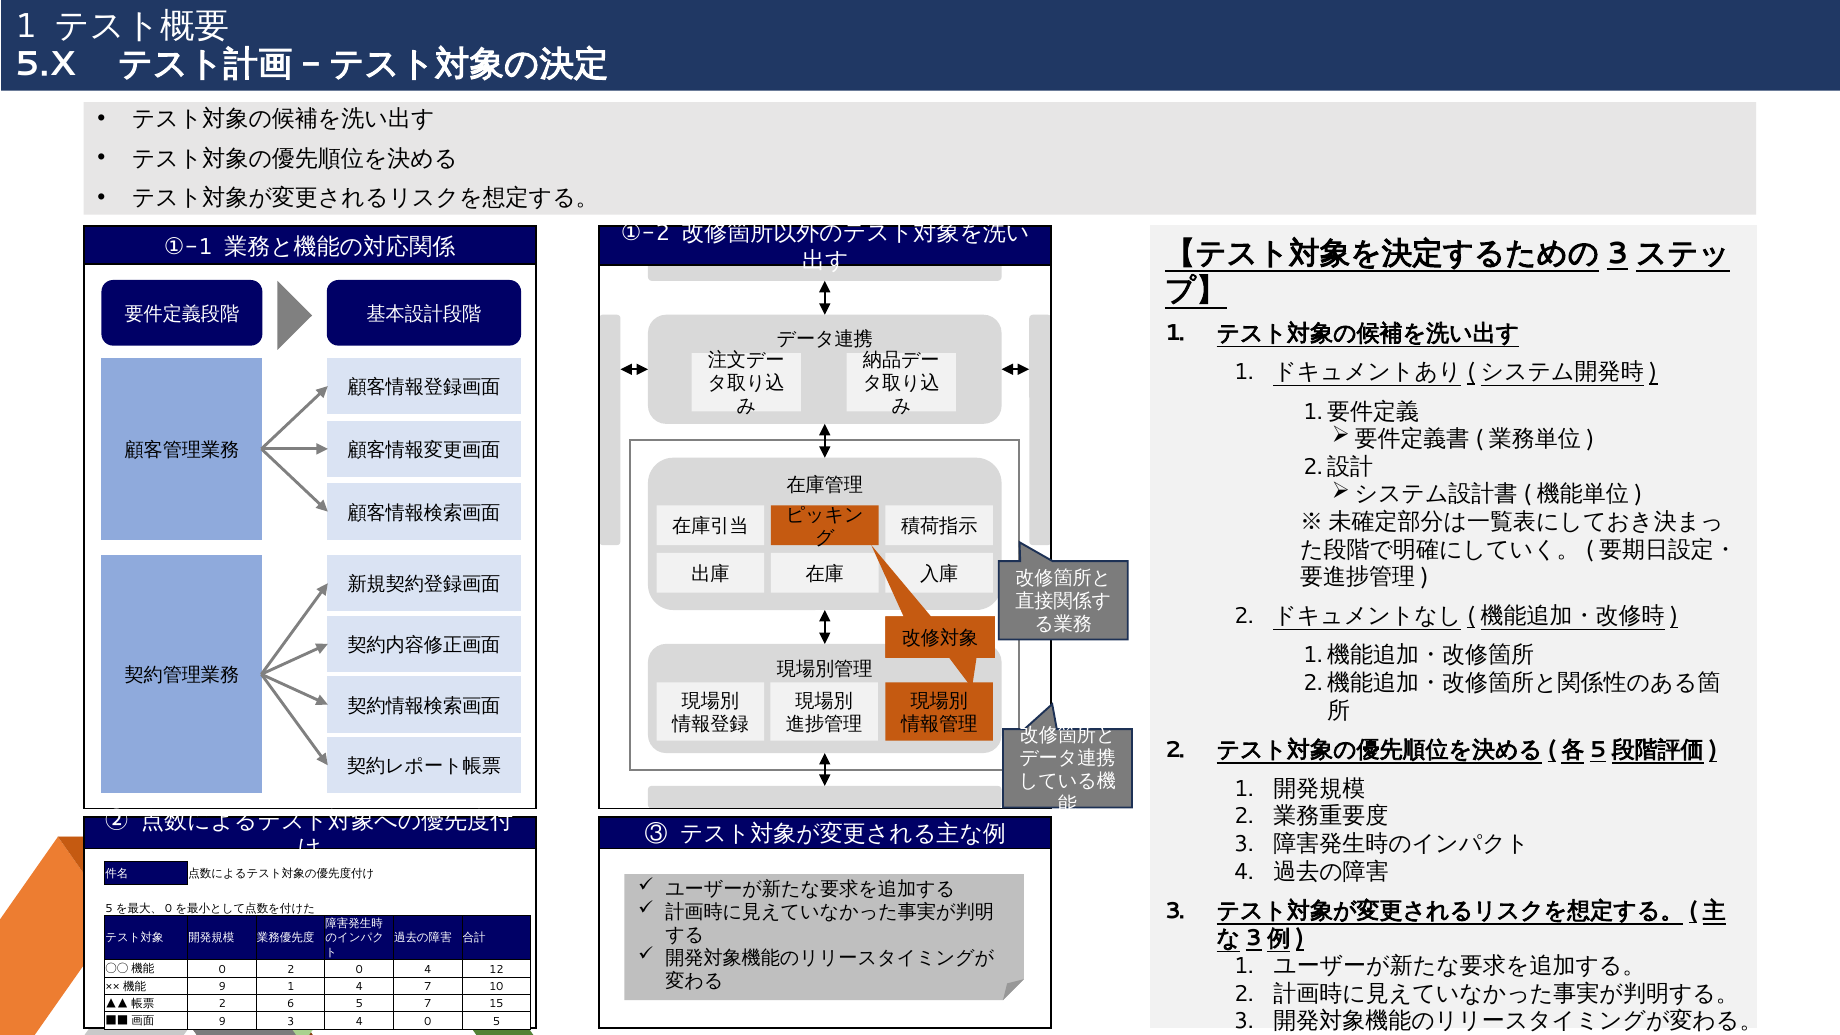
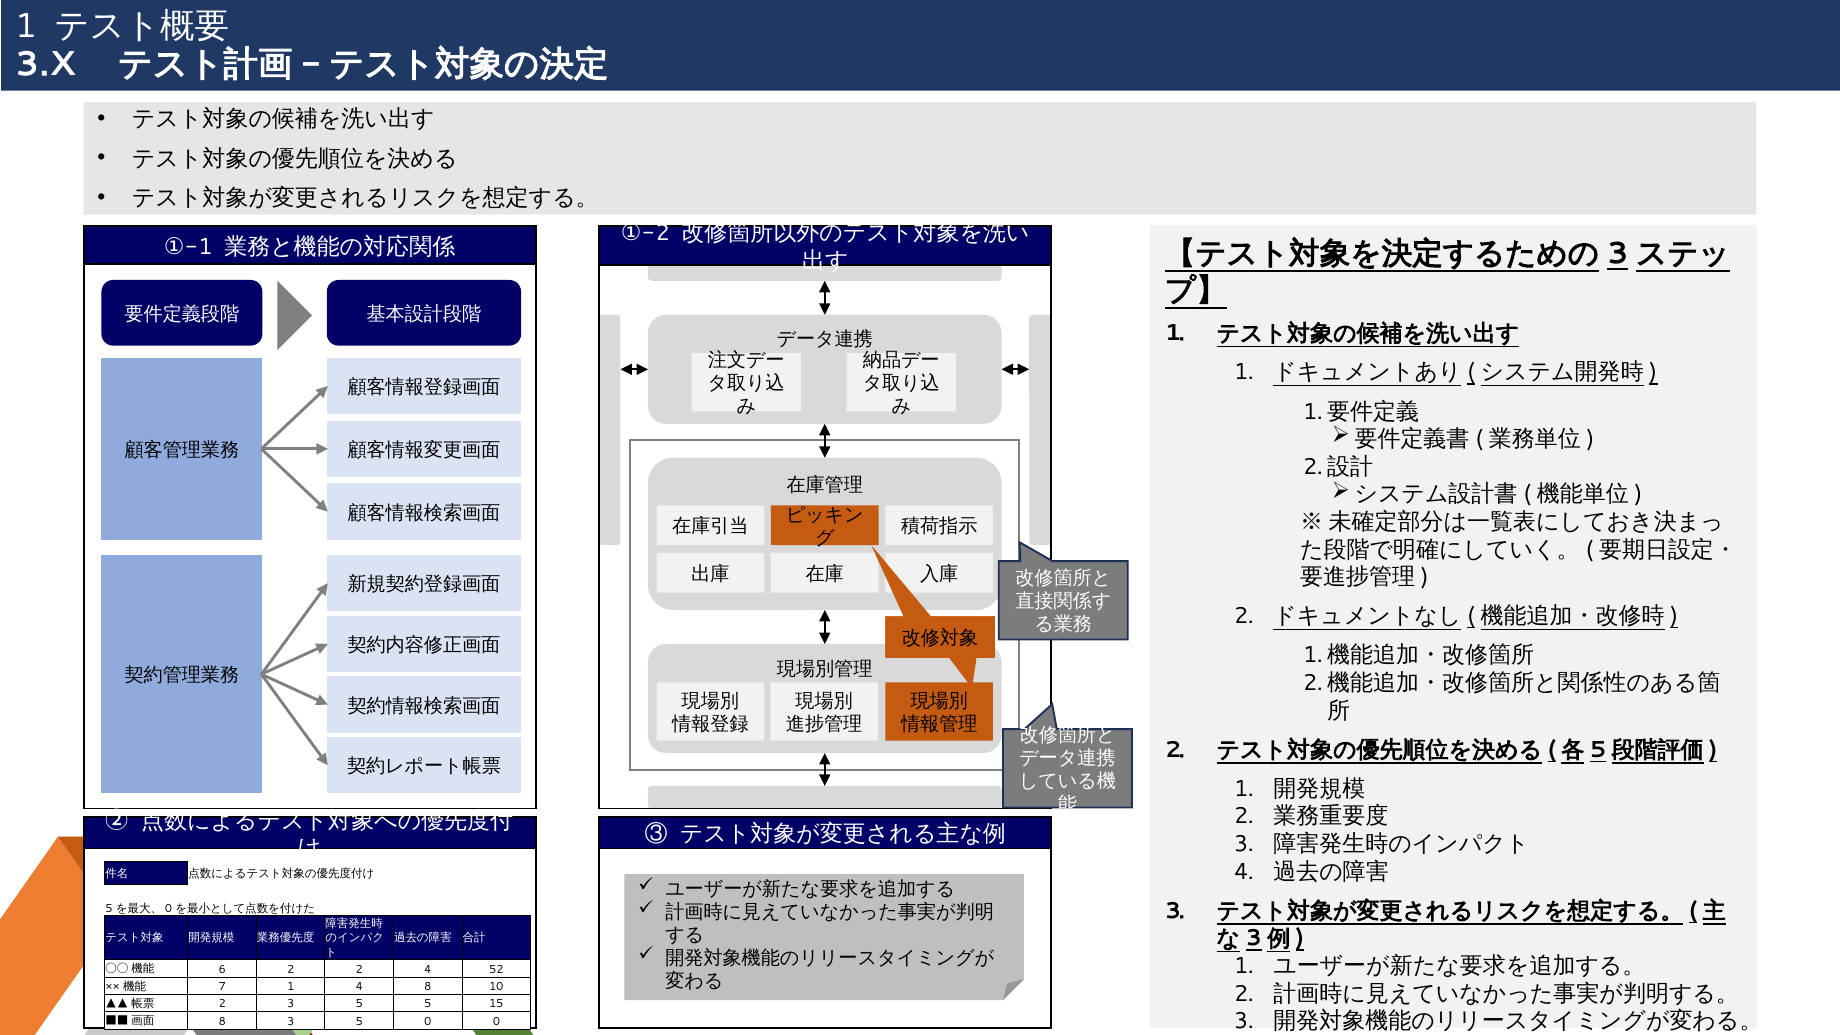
5.X: 5.X -> 3.X (45, 64)
0: 0 -> 6 (222, 969)
2 0: 0 -> 2 (359, 969)
12: 12 -> 52 (496, 969)
9: 9 -> 7 (222, 987)
4 7: 7 -> 8 (428, 987)
2 6: 6 -> 3 (291, 1004)
5 7: 7 -> 5 (428, 1004)
9: 9 -> 8 (222, 1021)
4: 4 -> 5 (359, 1021)
0 5: 5 -> 0 (496, 1021)
